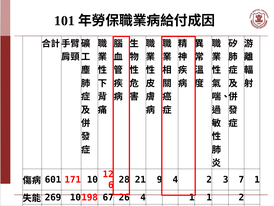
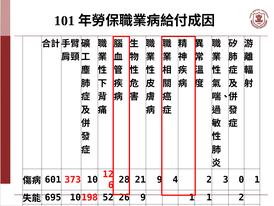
7: 7 -> 0 (241, 179)
171: 171 -> 373 (73, 179)
269: 269 -> 695 (53, 197)
67: 67 -> 52 (108, 197)
4: 4 -> 9 (143, 197)
